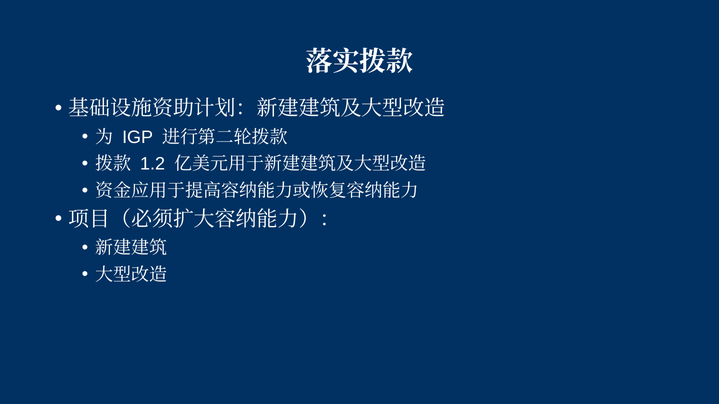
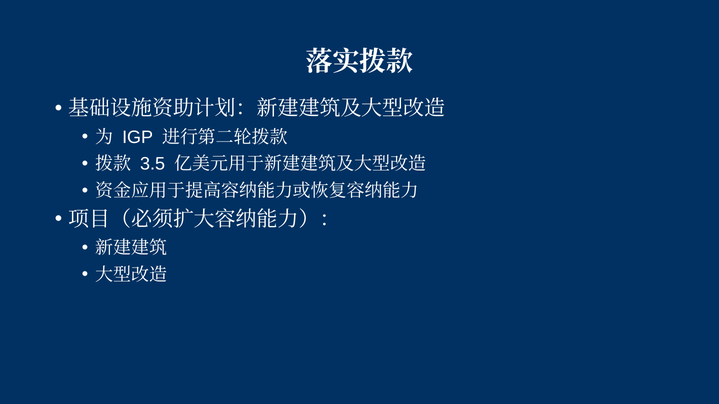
1.2: 1.2 -> 3.5 (153, 164)
